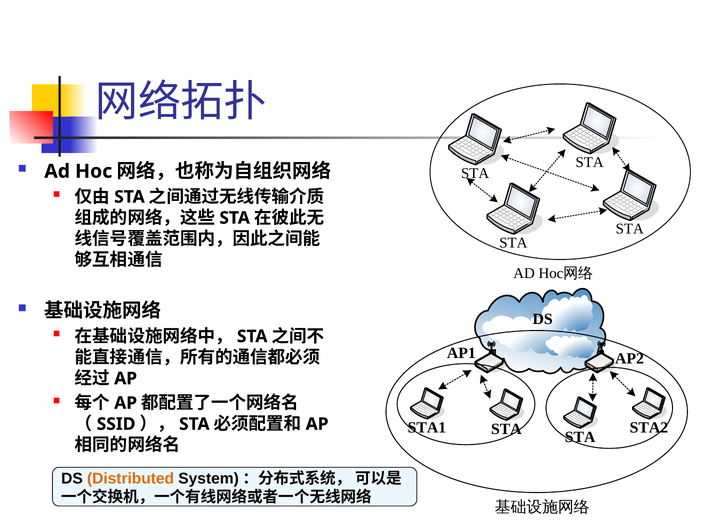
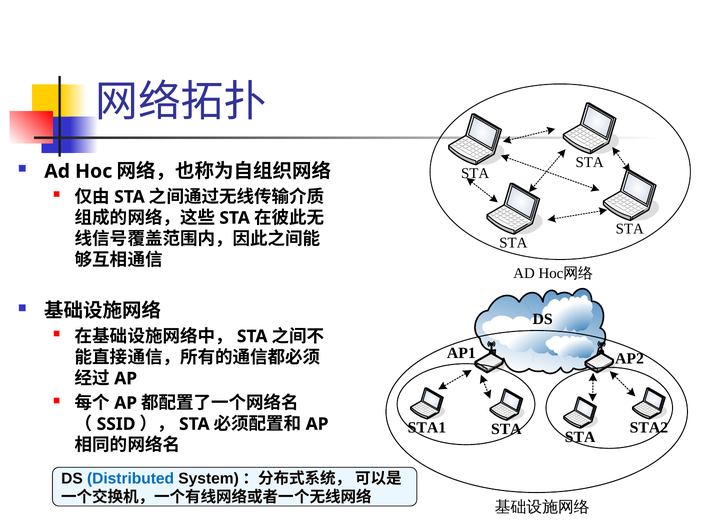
Distributed colour: orange -> blue (131, 478)
